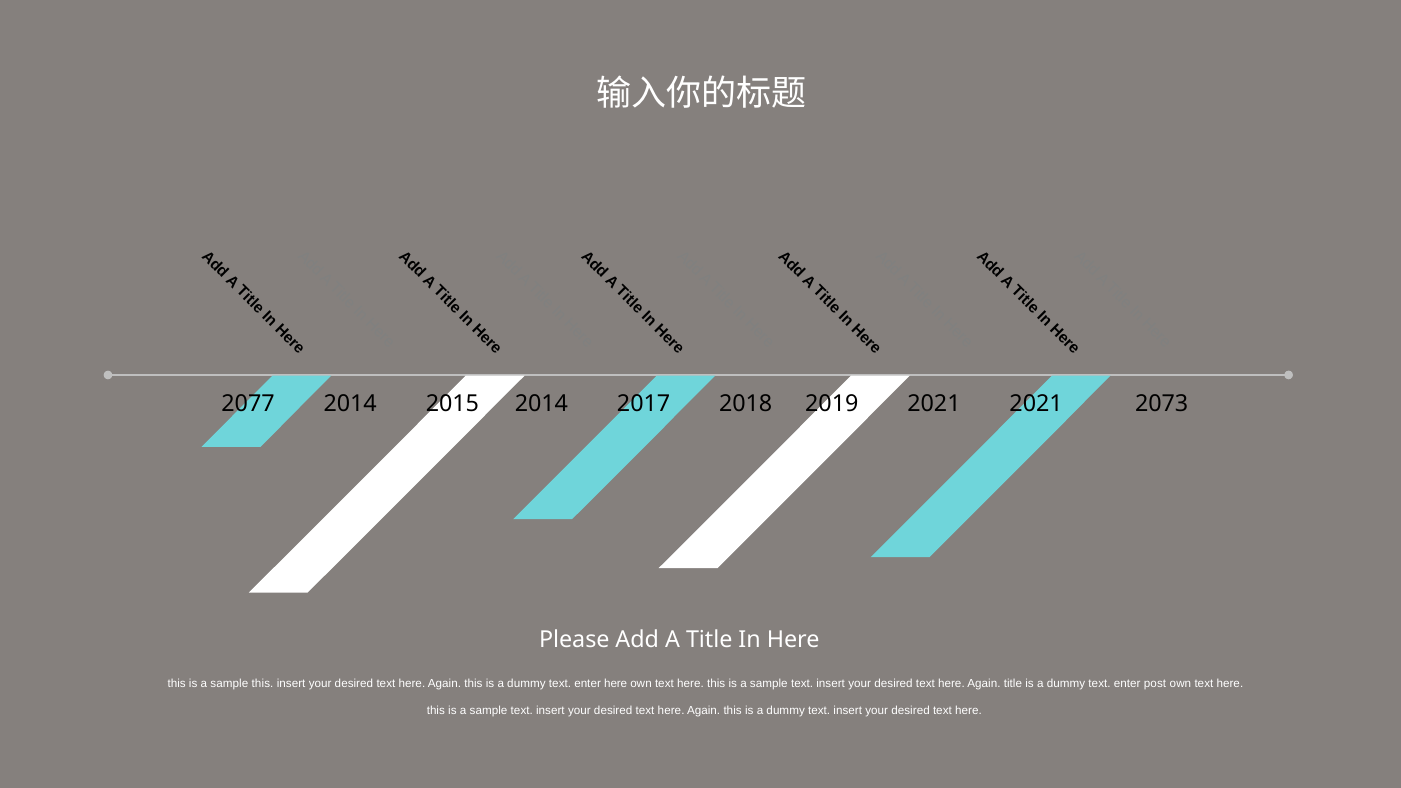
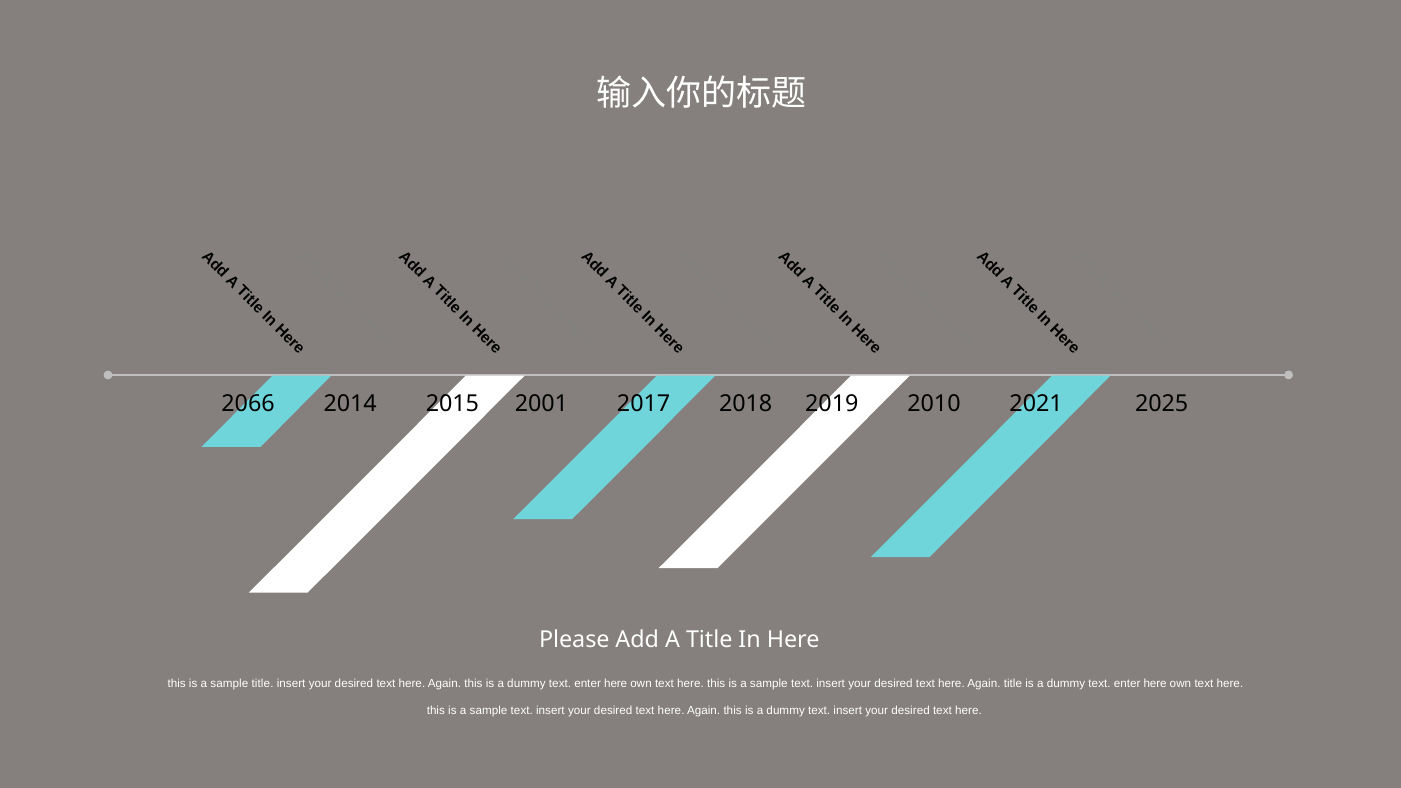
2077: 2077 -> 2066 (248, 404)
2015 2014: 2014 -> 2001 (541, 404)
2019 2021: 2021 -> 2010 (934, 404)
2073: 2073 -> 2025 (1162, 404)
sample this: this -> title (263, 683)
post: post -> here (1155, 683)
